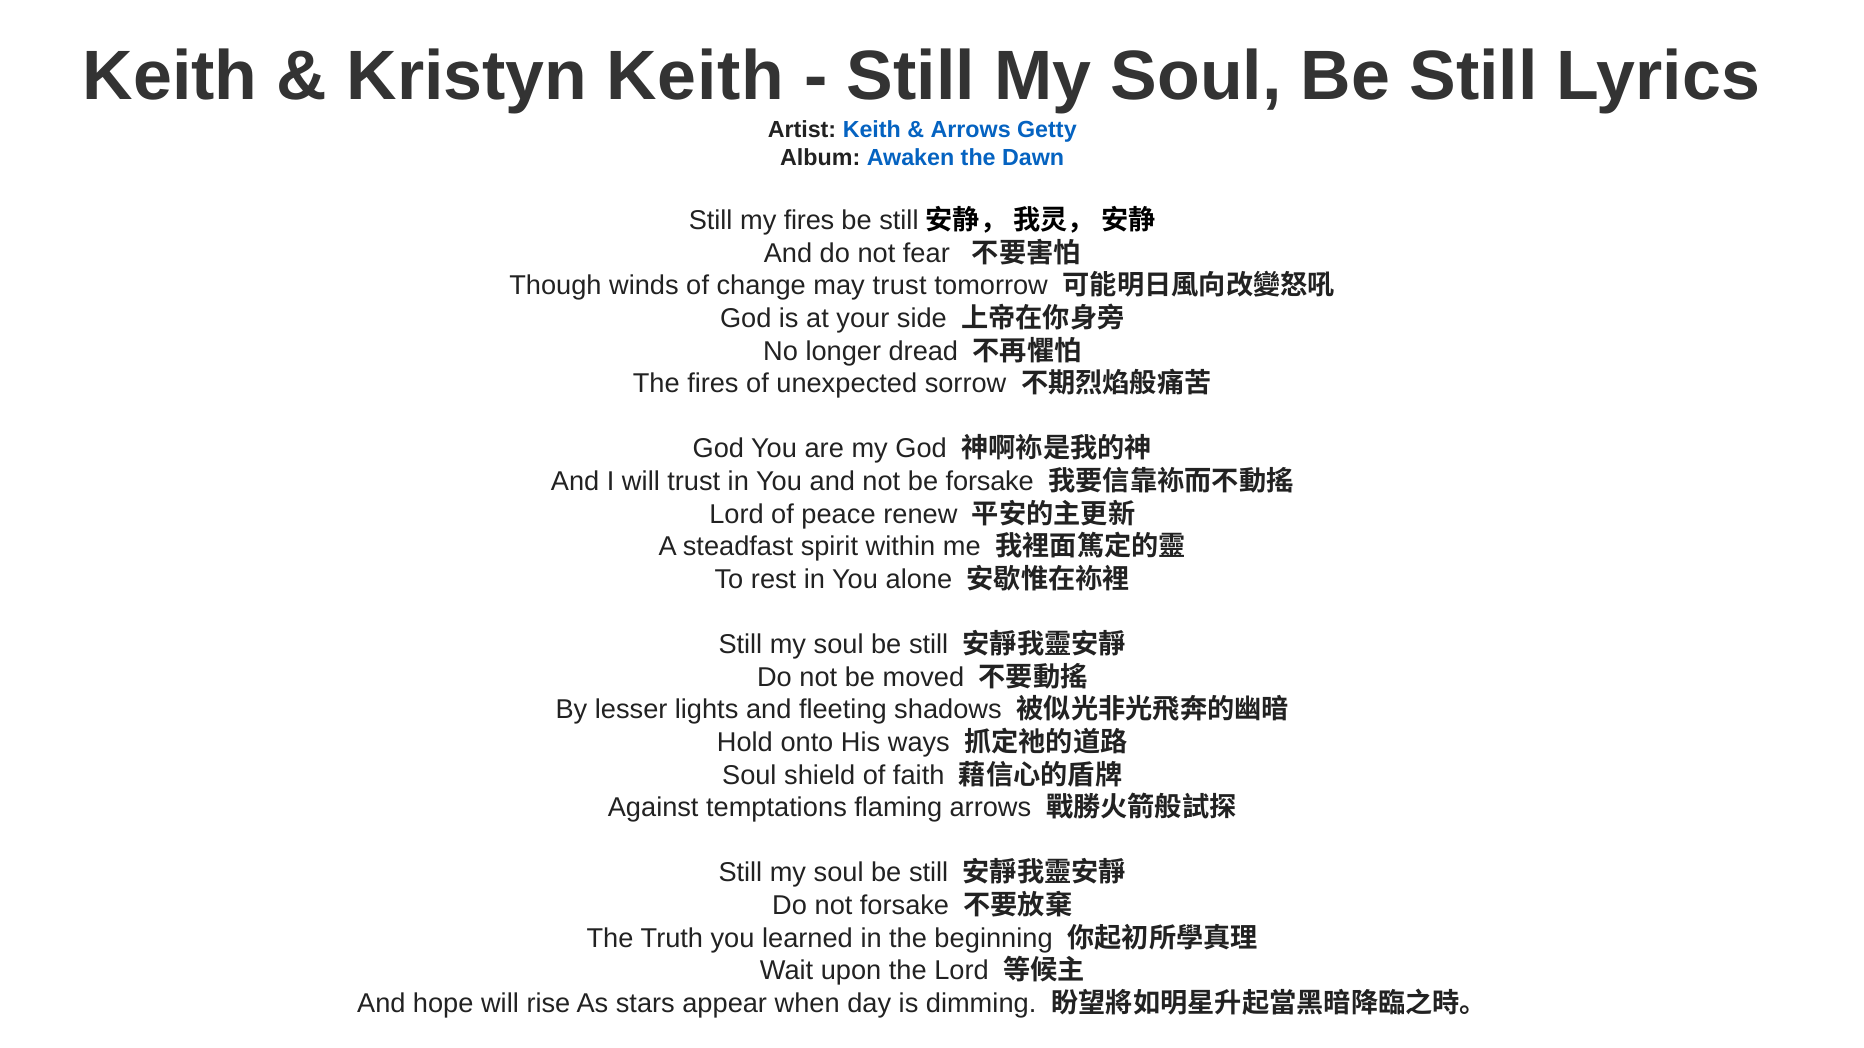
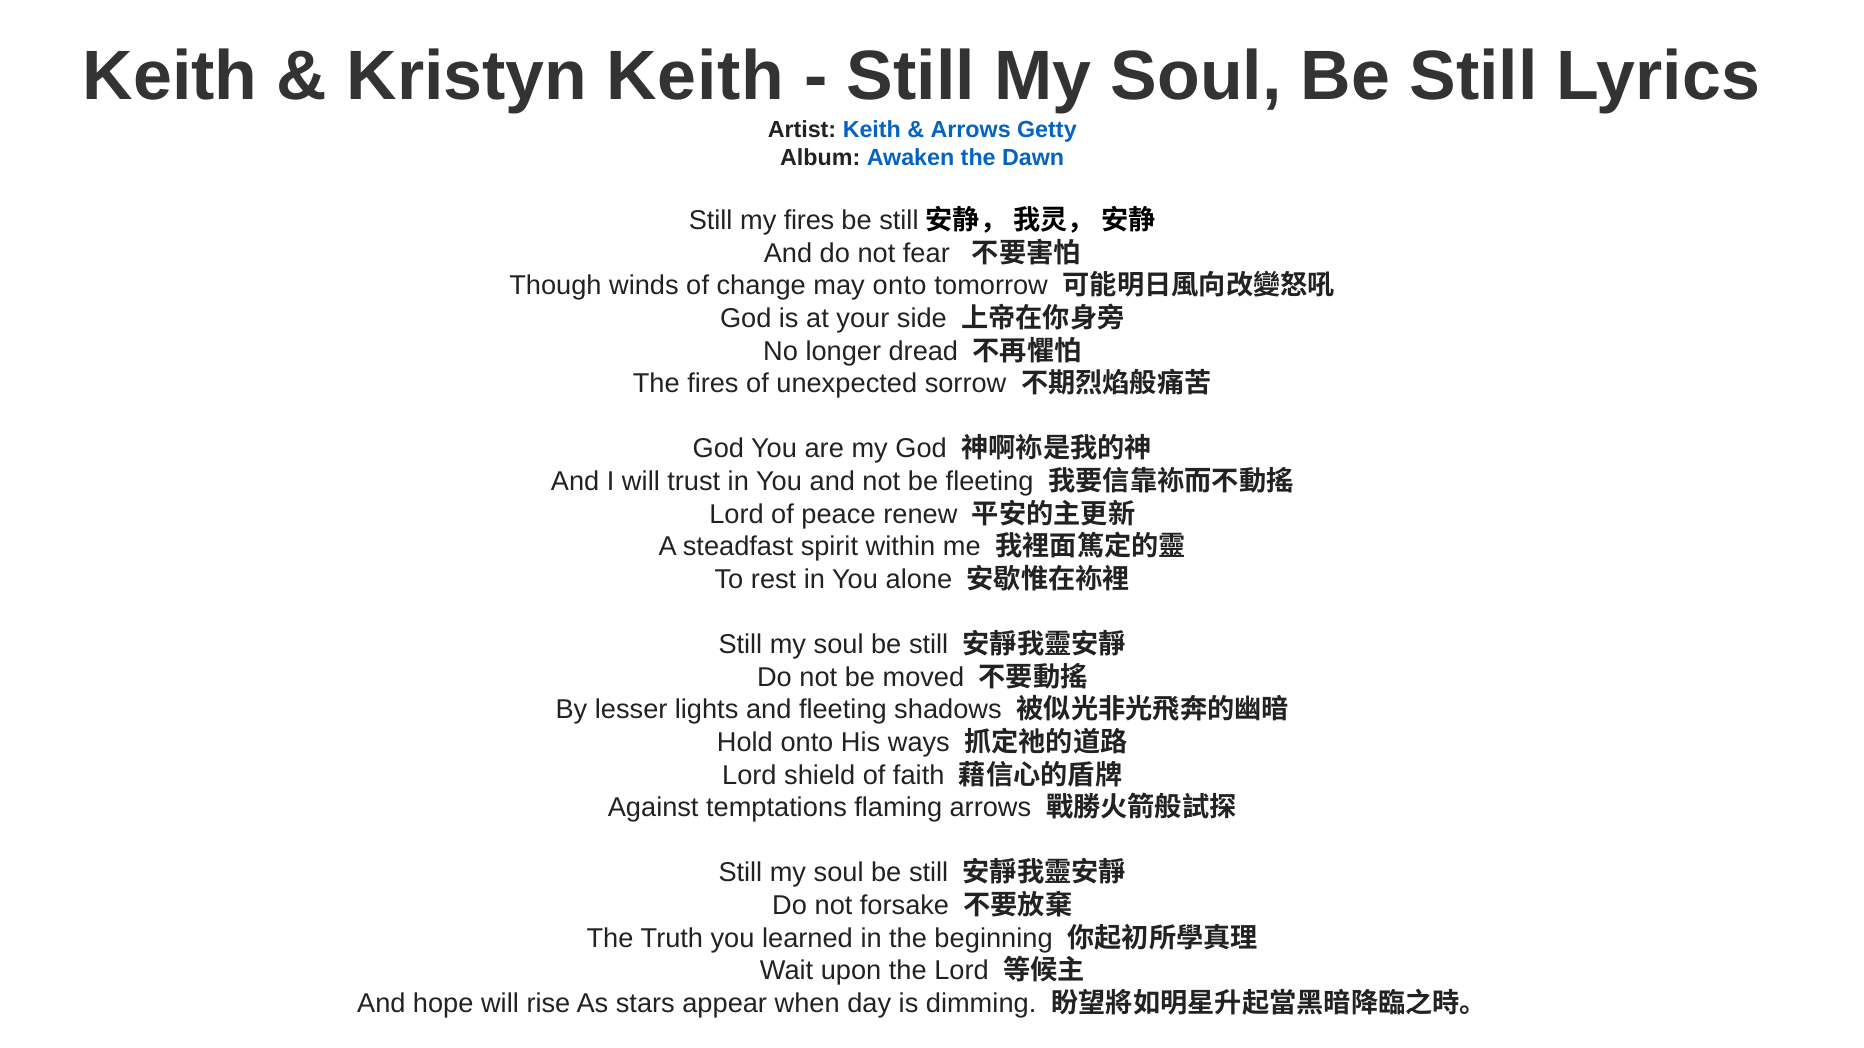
may trust: trust -> onto (900, 286)
be forsake: forsake -> fleeting (990, 482)
Soul: Soul -> Lord (749, 775)
